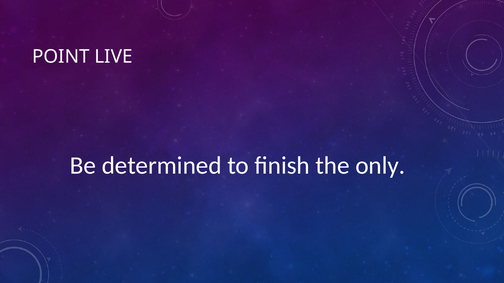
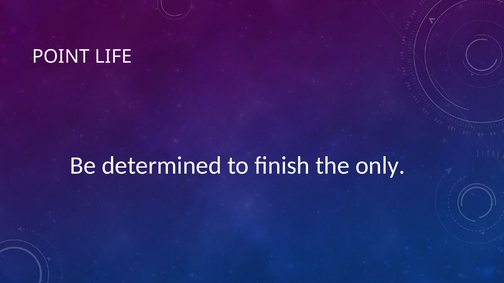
LIVE: LIVE -> LIFE (113, 57)
